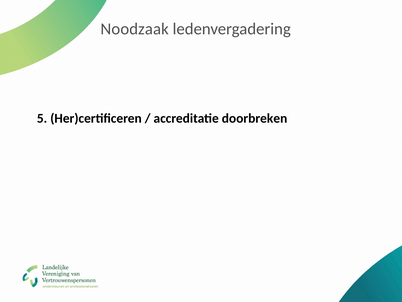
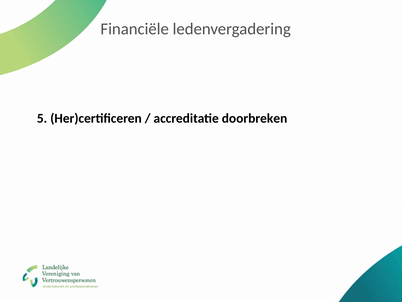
Noodzaak: Noodzaak -> Financiële (135, 29)
